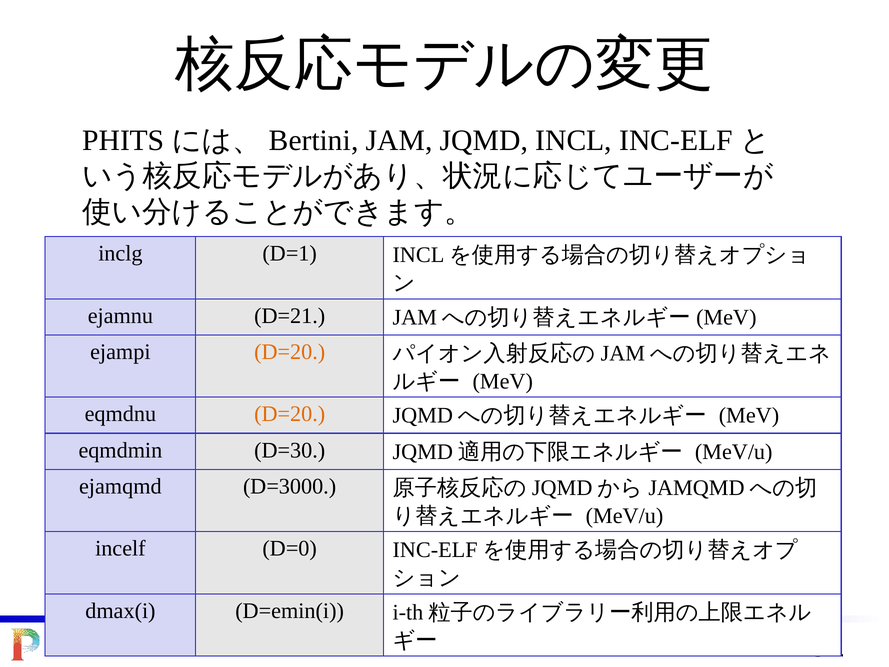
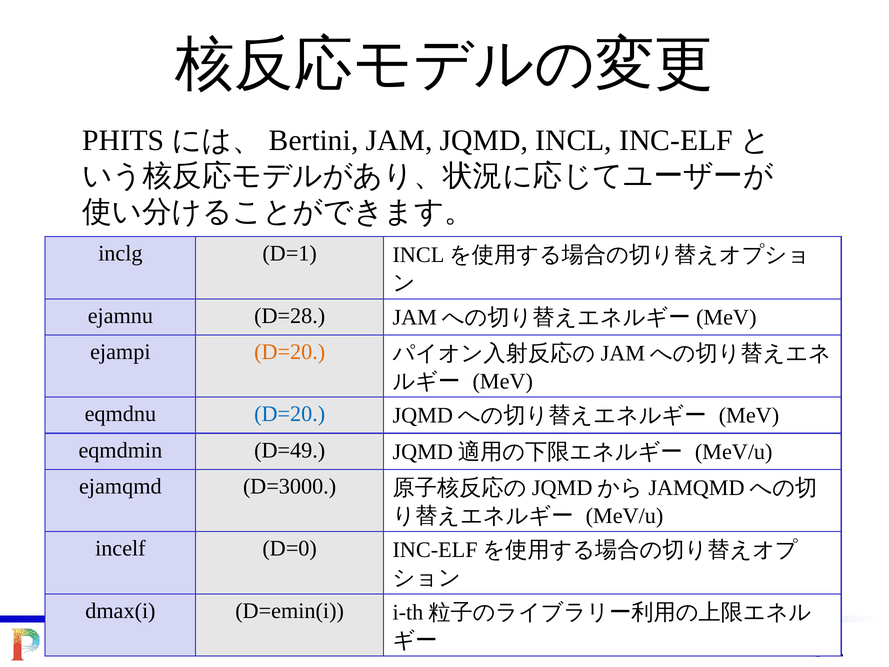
D=21: D=21 -> D=28 (290, 316)
D=20 colour: orange -> blue (290, 414)
D=30: D=30 -> D=49 (290, 450)
